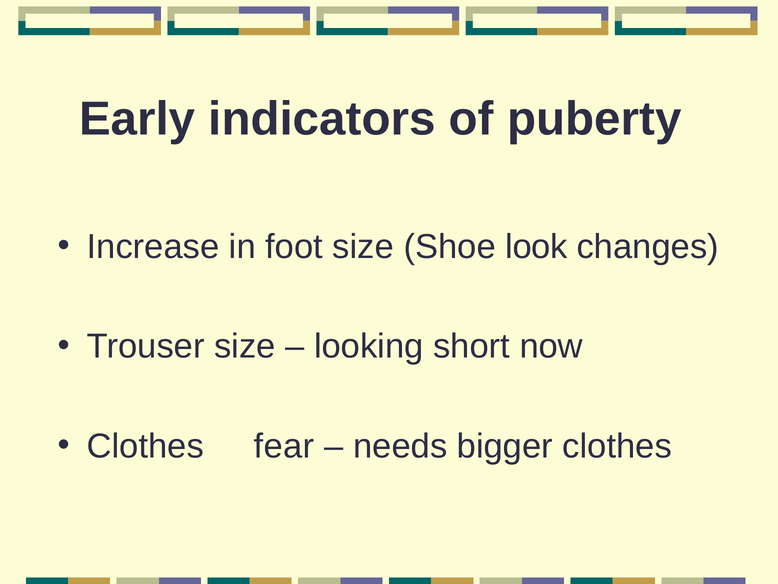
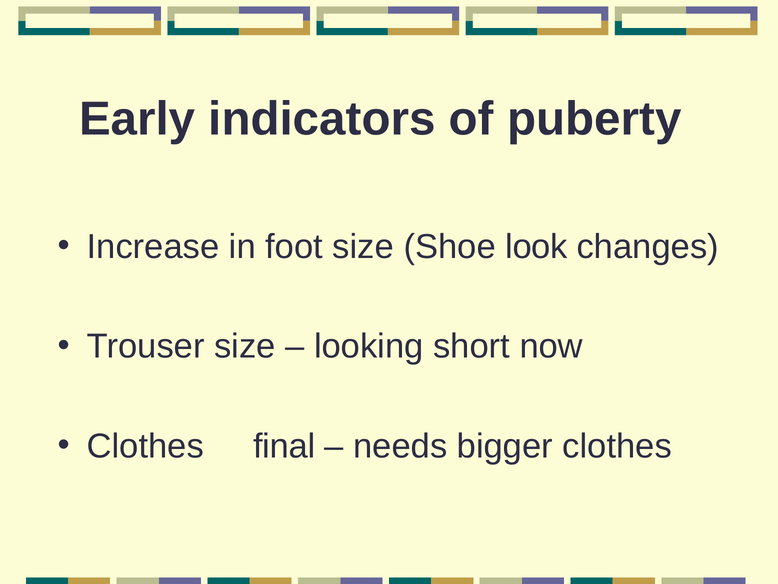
fear: fear -> final (284, 446)
